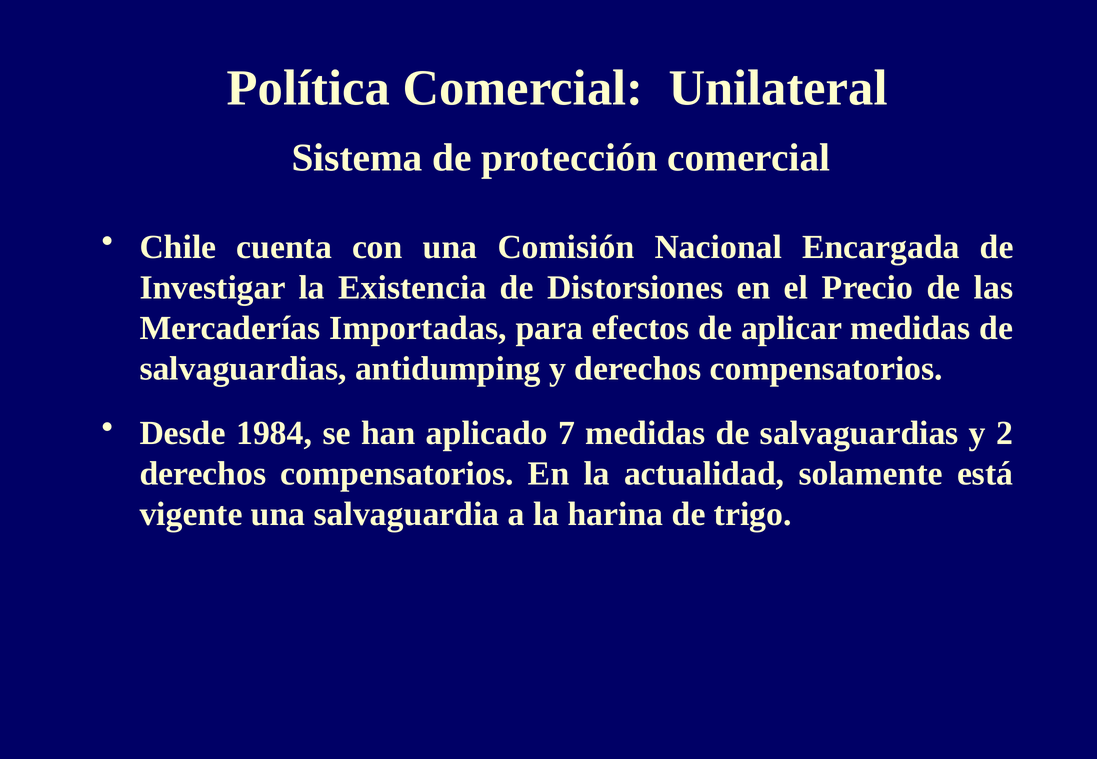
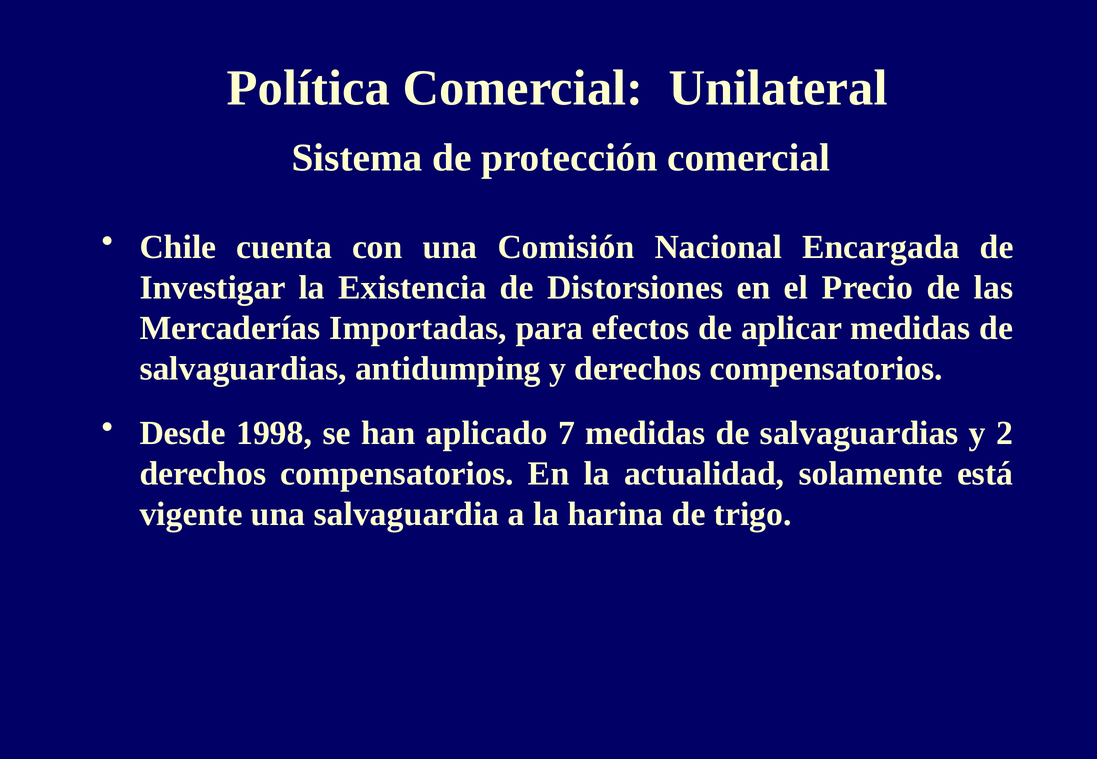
1984: 1984 -> 1998 (274, 434)
